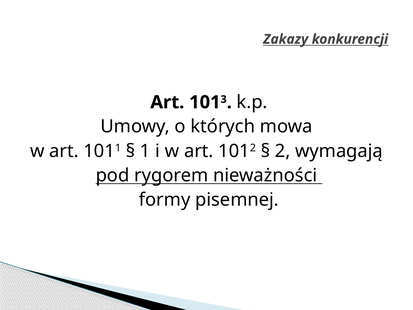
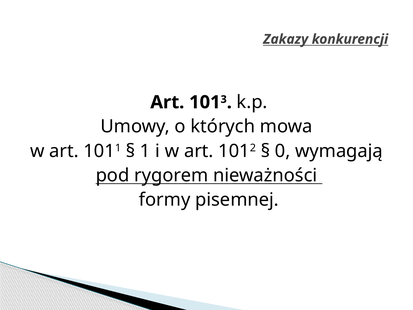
2: 2 -> 0 (283, 151)
